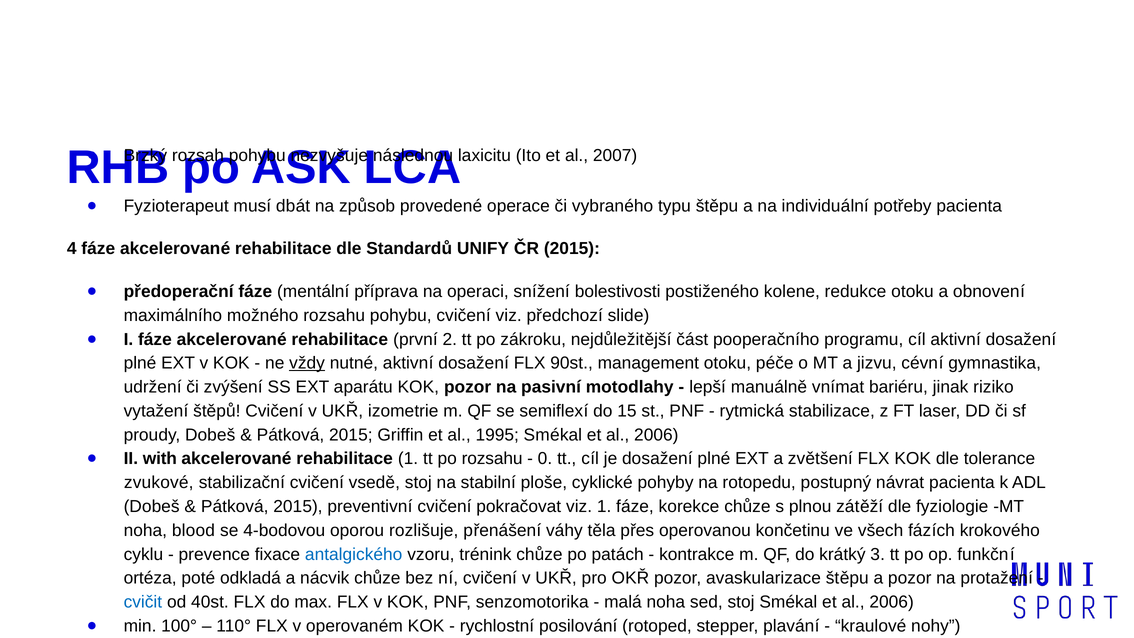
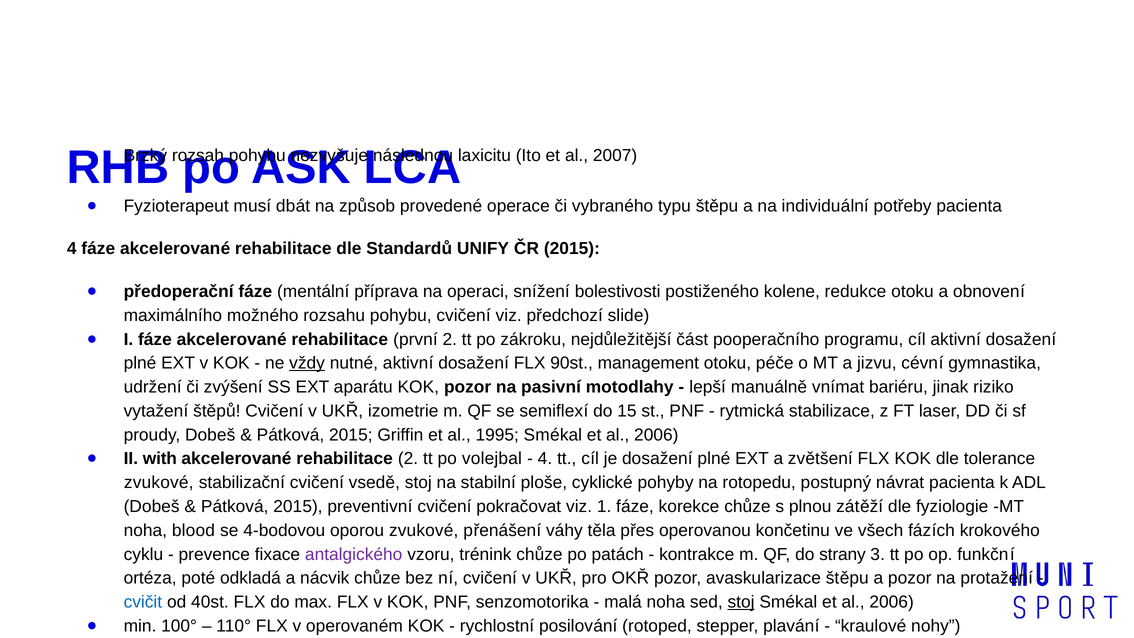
rehabilitace 1: 1 -> 2 (408, 459)
po rozsahu: rozsahu -> volejbal (492, 459)
0: 0 -> 4 (545, 459)
oporou rozlišuje: rozlišuje -> zvukové (424, 530)
antalgického colour: blue -> purple (354, 554)
krátký: krátký -> strany (842, 554)
stoj underline: none -> present (741, 602)
